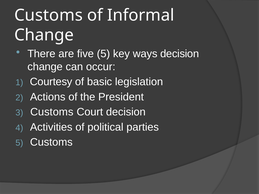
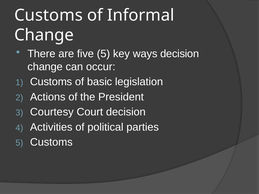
Courtesy: Courtesy -> Customs (51, 82)
Customs: Customs -> Courtesy (52, 112)
